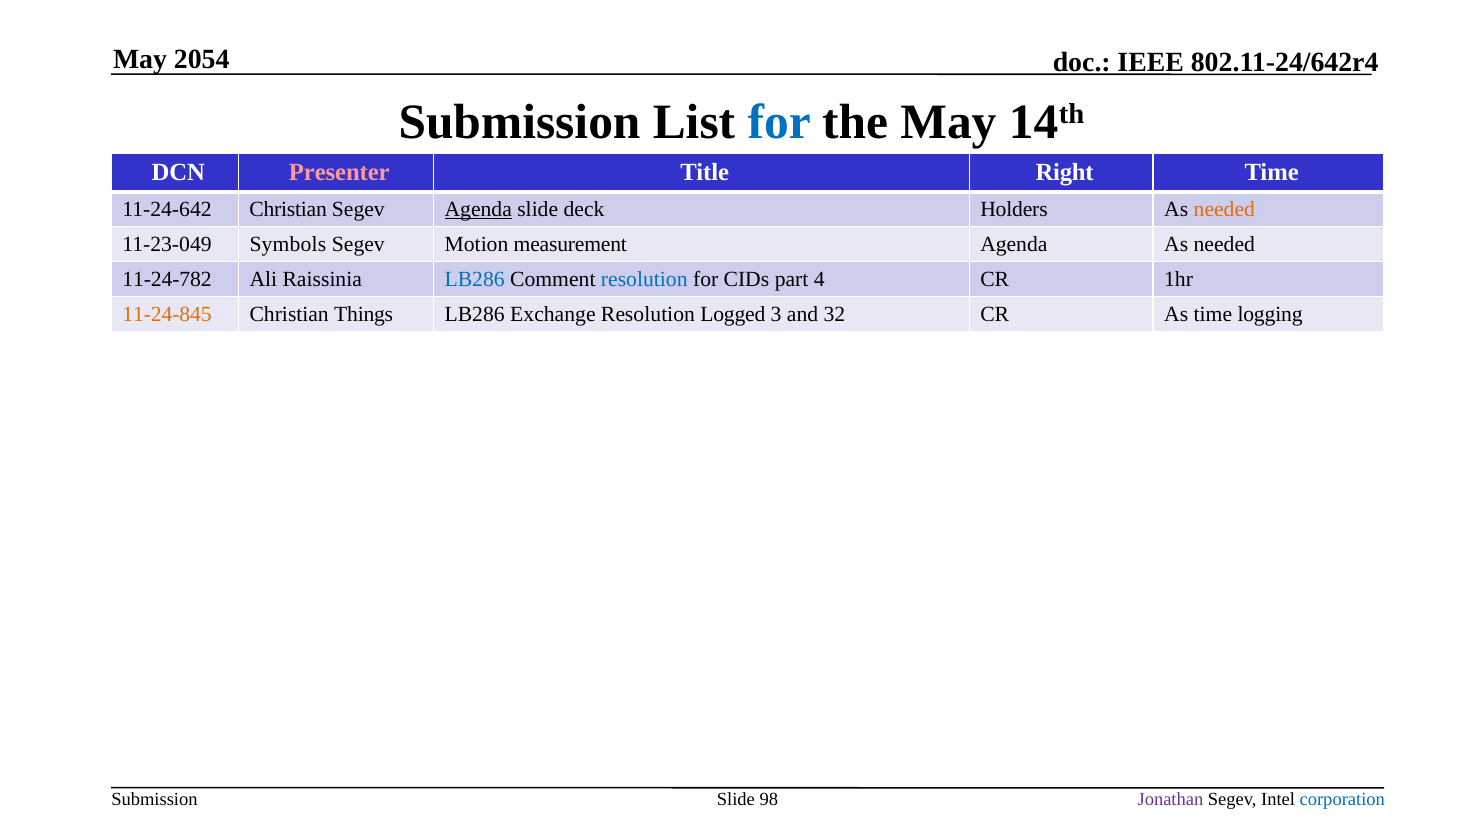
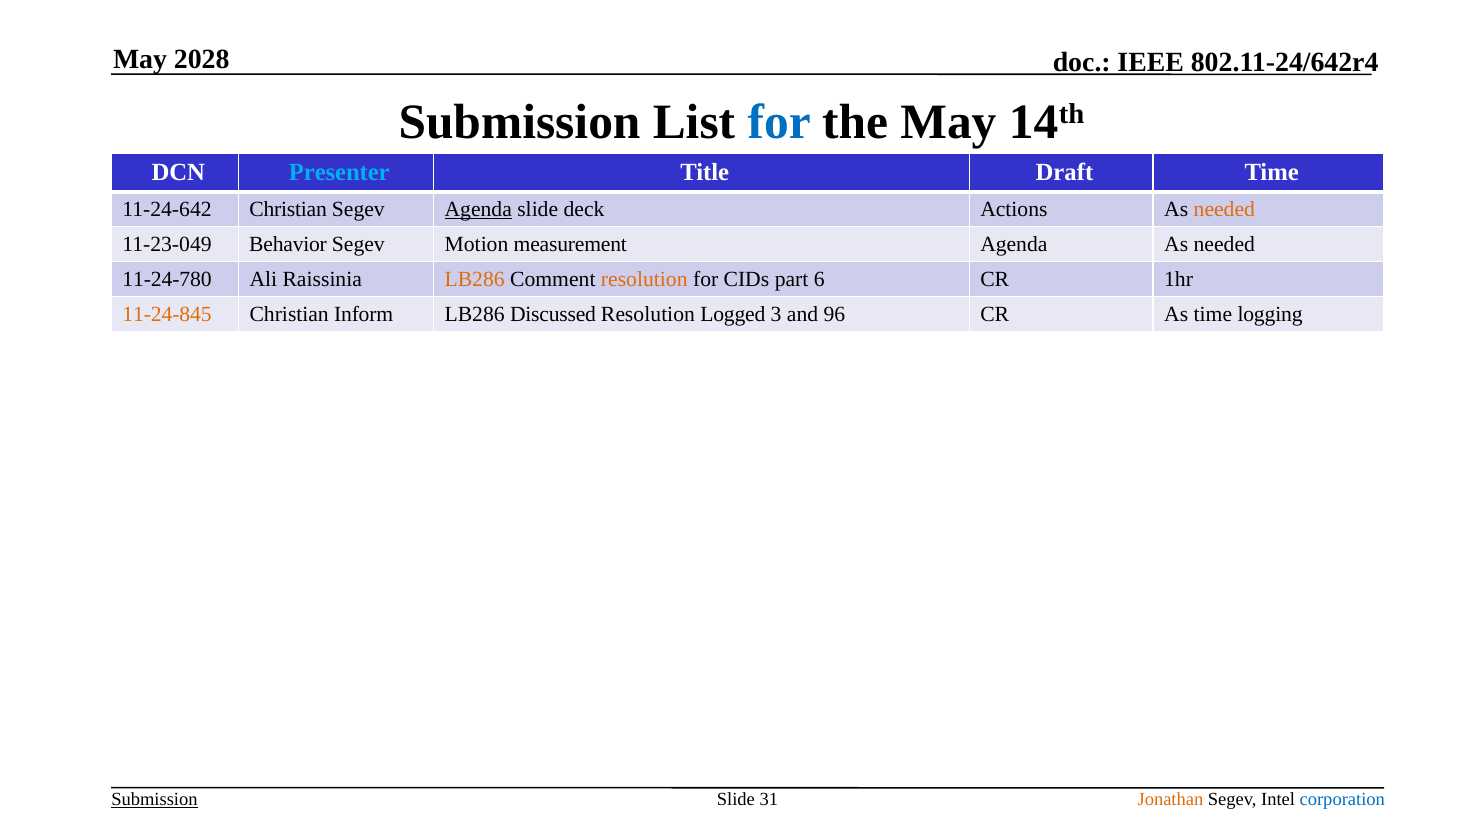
2054: 2054 -> 2028 (202, 59)
Presenter colour: pink -> light blue (339, 173)
Right: Right -> Draft (1064, 173)
Holders: Holders -> Actions (1014, 209)
Symbols: Symbols -> Behavior (288, 244)
11-24-782: 11-24-782 -> 11-24-780 (167, 279)
LB286 colour: blue -> orange (475, 279)
resolution colour: blue -> orange (644, 279)
4: 4 -> 6 (819, 279)
Things: Things -> Inform (364, 314)
Exchange: Exchange -> Discussed (553, 314)
32: 32 -> 96 (834, 314)
Submission underline: none -> present (154, 800)
98: 98 -> 31 (769, 800)
Jonathan colour: purple -> orange (1170, 800)
